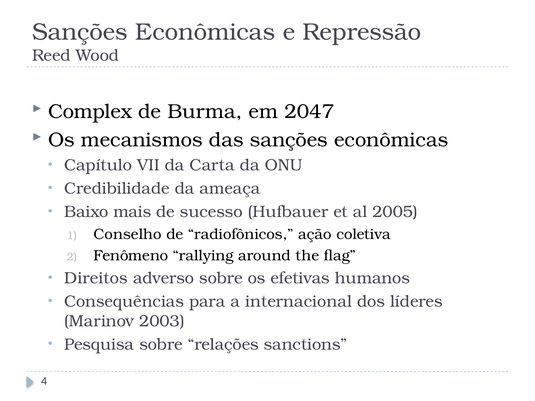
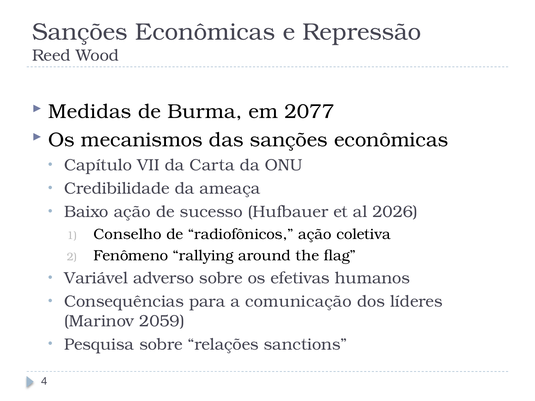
Complex: Complex -> Medidas (90, 111)
2047: 2047 -> 2077 (309, 111)
Baixo mais: mais -> ação (132, 212)
2005: 2005 -> 2026 (395, 212)
Direitos: Direitos -> Variável (96, 278)
internacional: internacional -> comunicação (299, 302)
2003: 2003 -> 2059 (162, 321)
